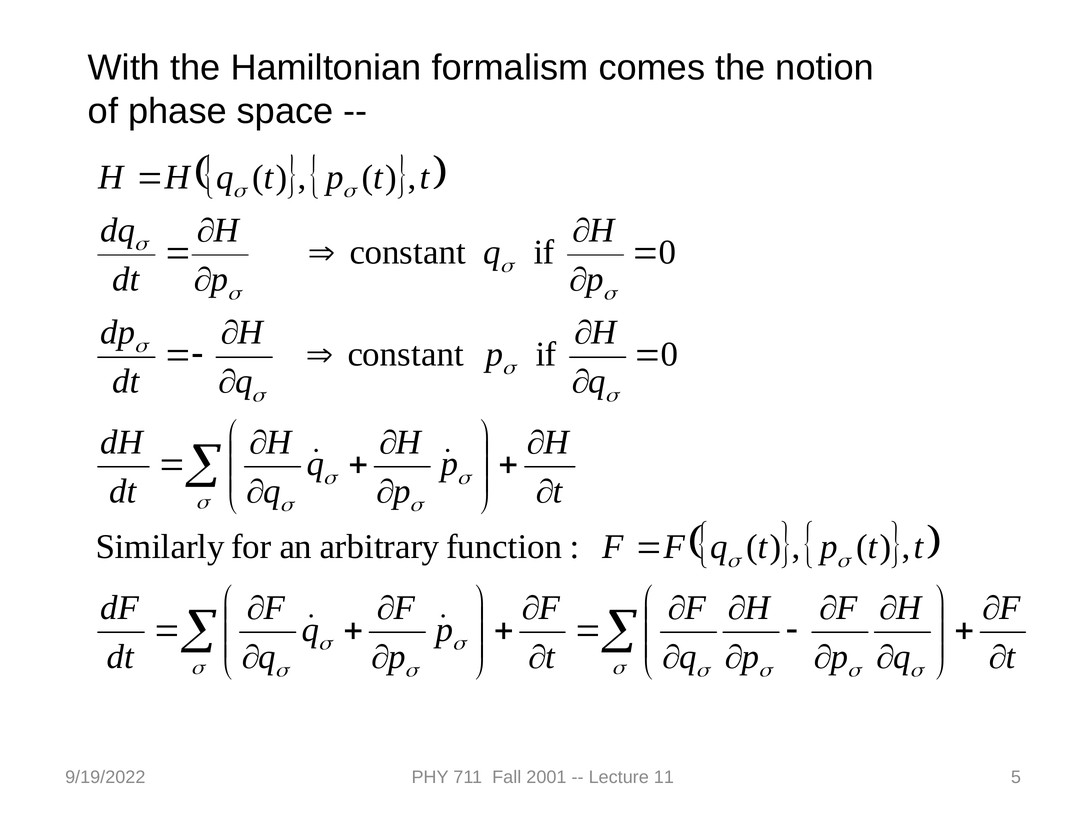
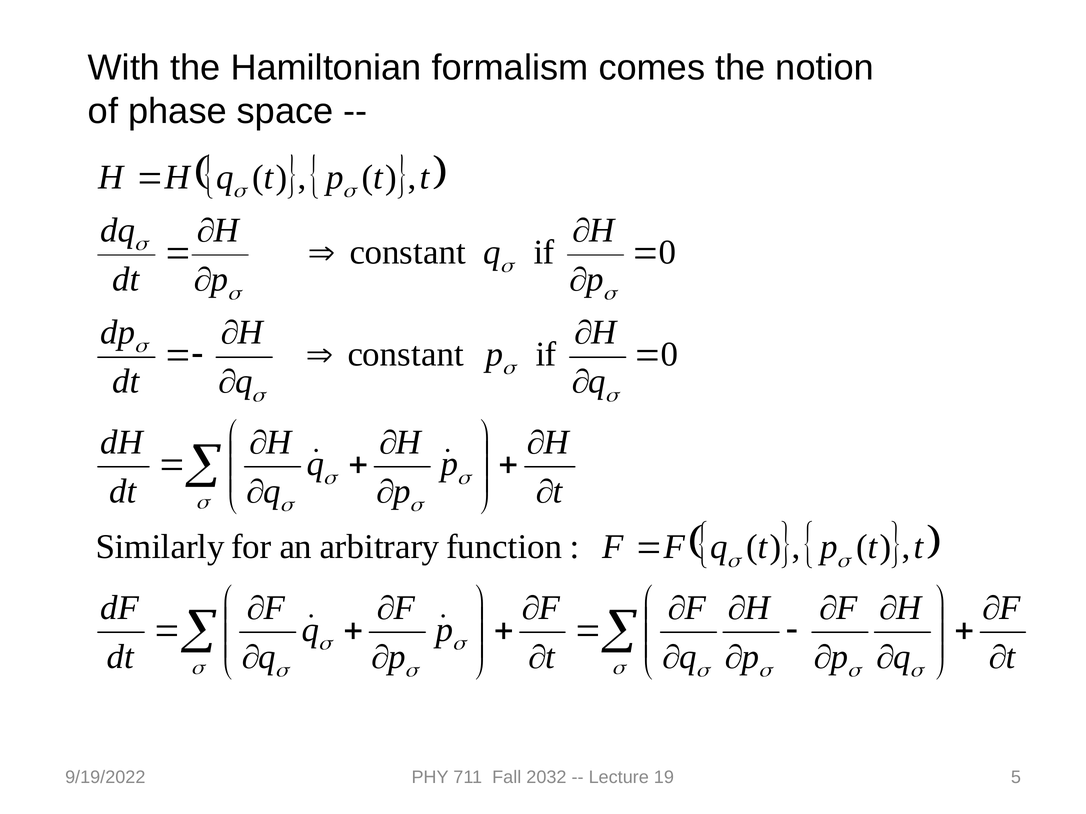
2001: 2001 -> 2032 (546, 778)
11: 11 -> 19 (664, 778)
